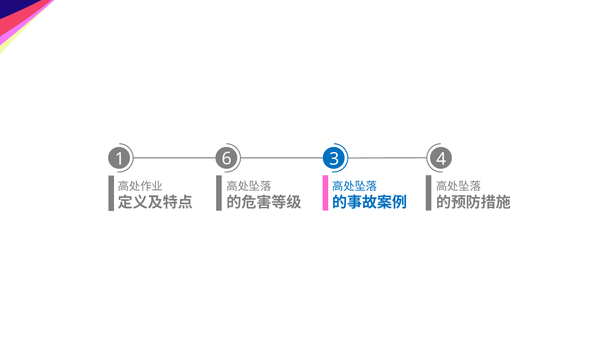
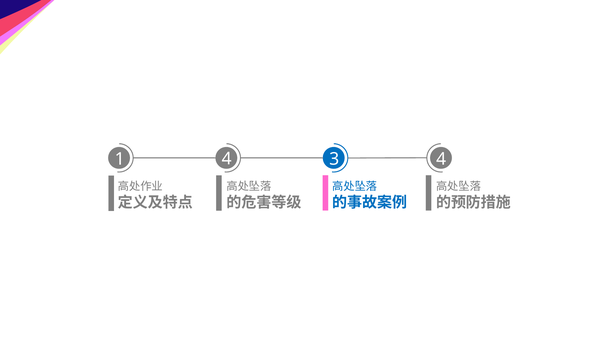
1 6: 6 -> 4 (227, 159)
